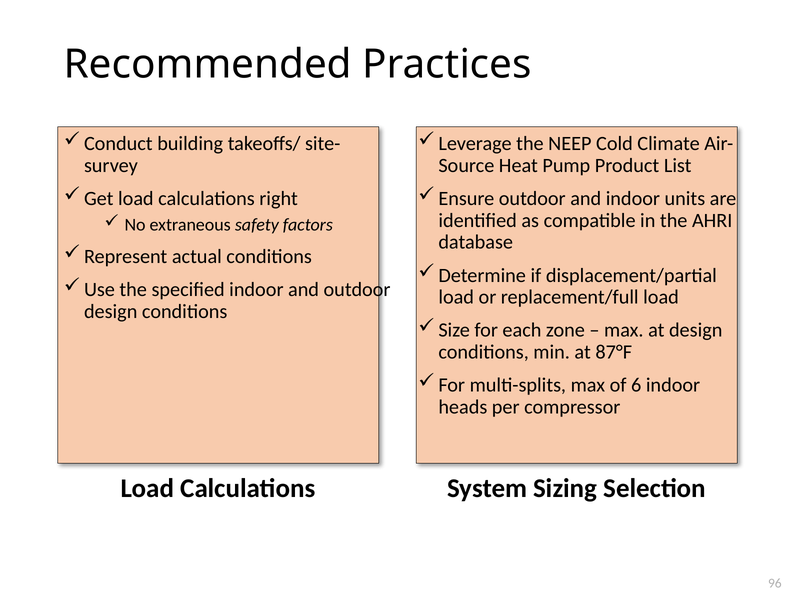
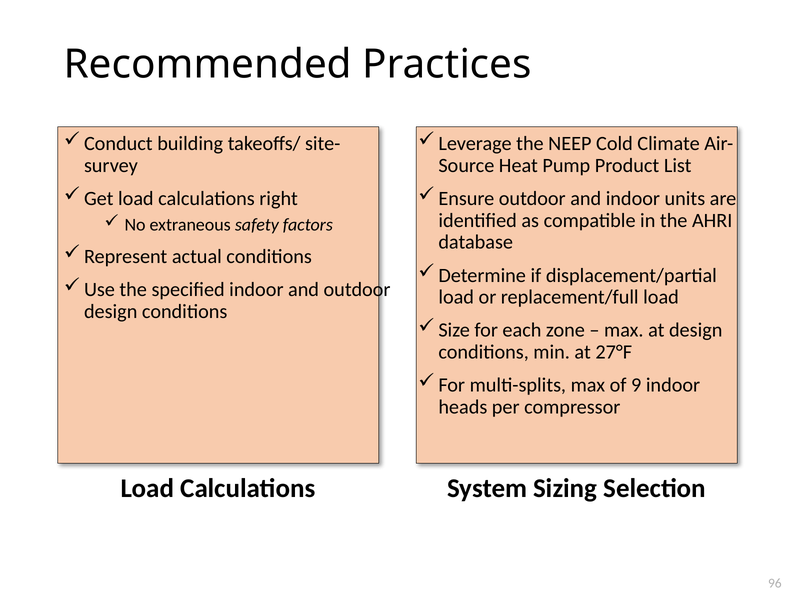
87°F: 87°F -> 27°F (614, 352)
6: 6 -> 9 (636, 386)
